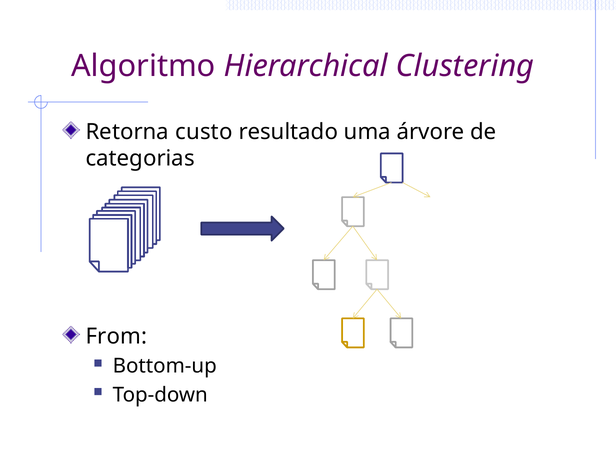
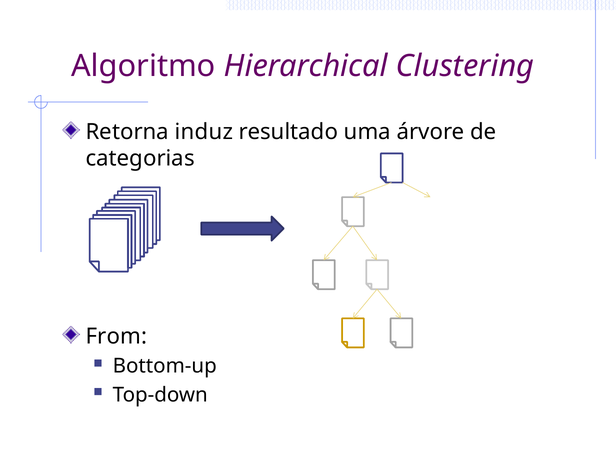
custo: custo -> induz (204, 132)
